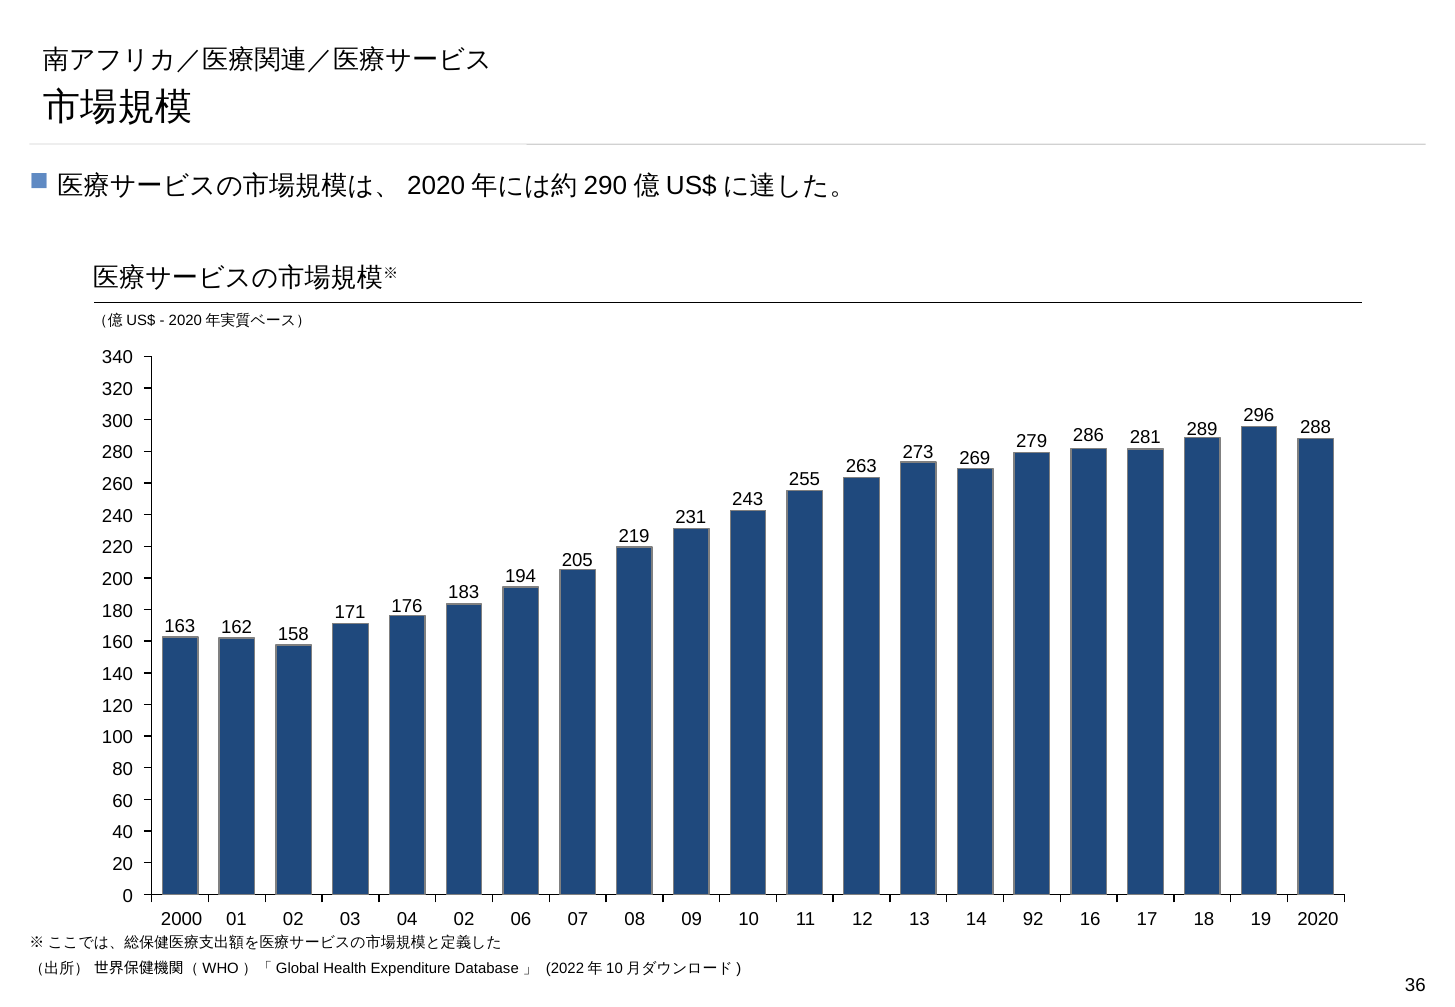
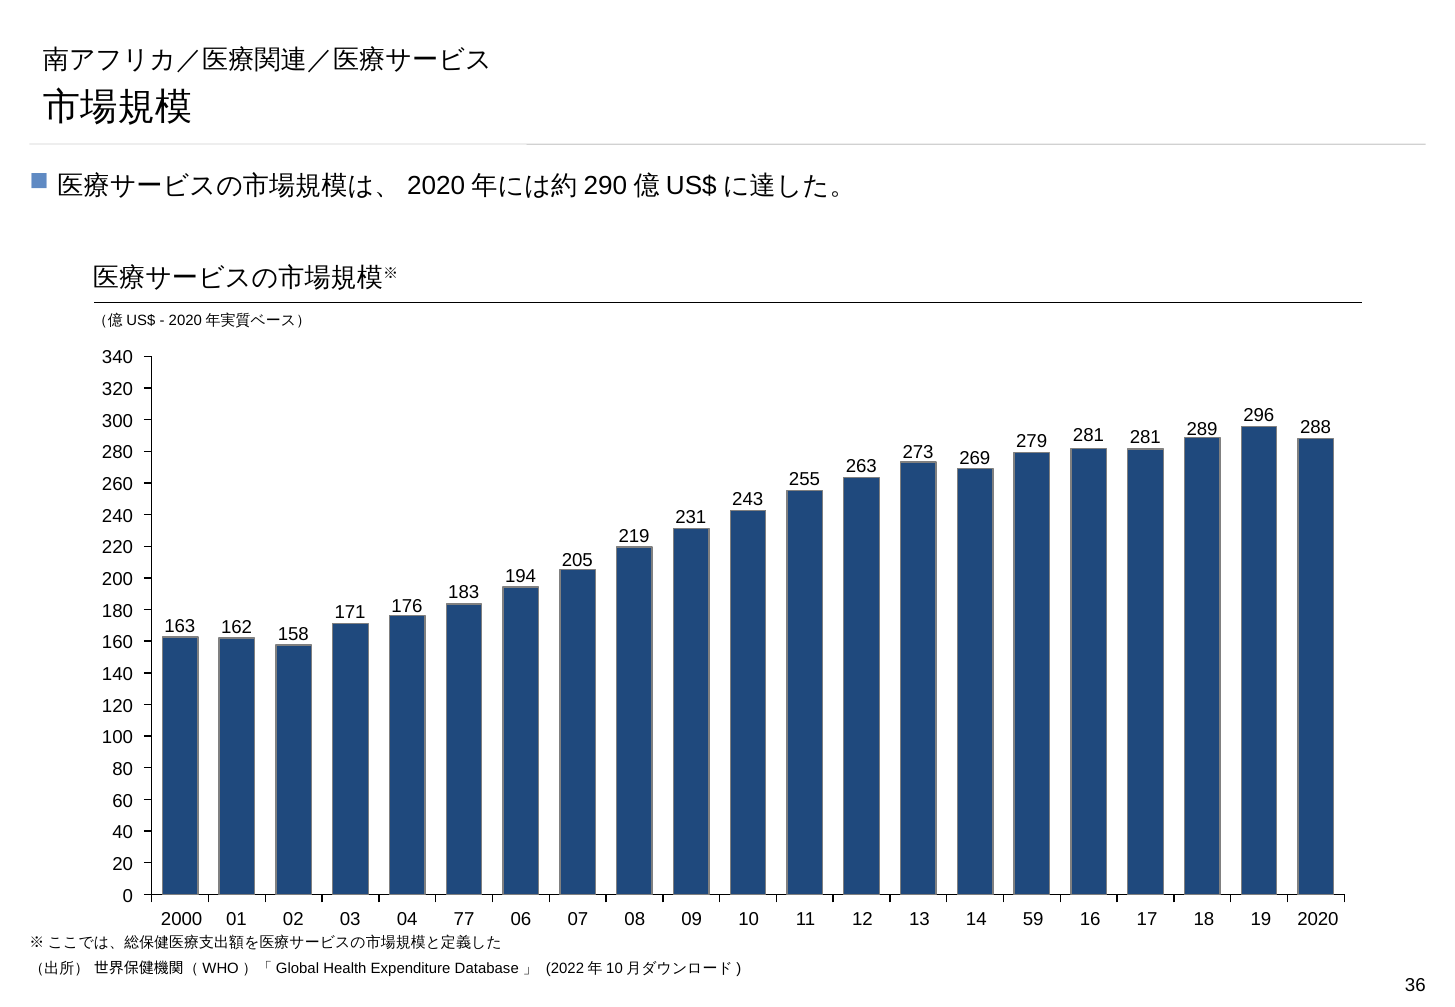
279 286: 286 -> 281 (1088, 436)
04 02: 02 -> 77 (464, 920)
92: 92 -> 59 (1033, 920)
